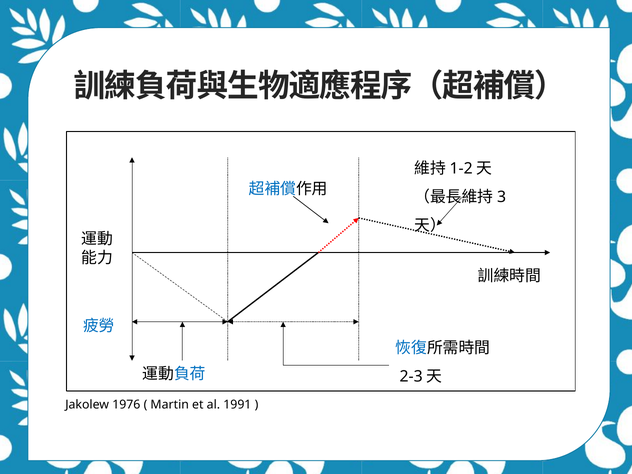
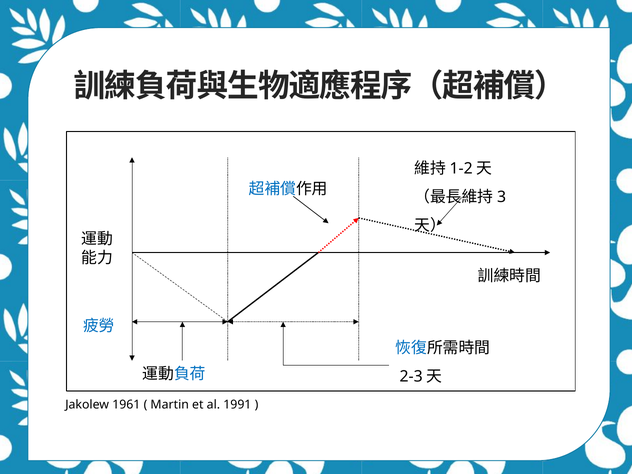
1976: 1976 -> 1961 (126, 405)
